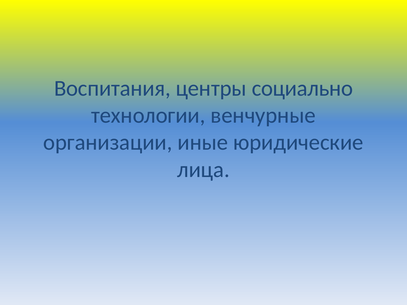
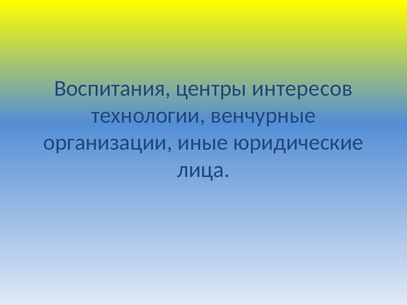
социально: социально -> интересов (302, 88)
